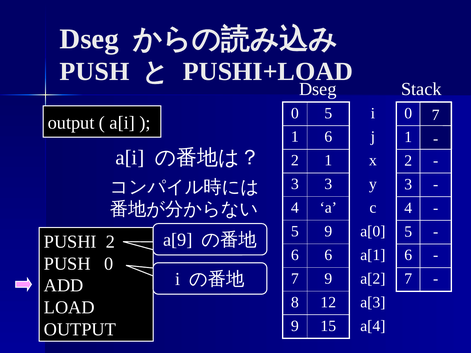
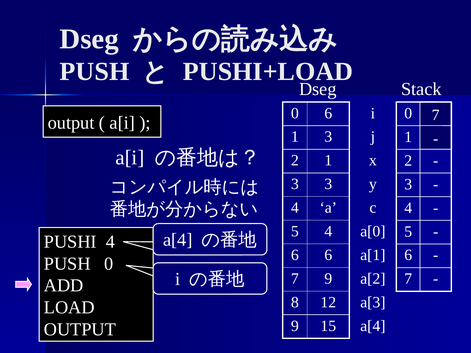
5: 5 -> 6 (328, 113)
1 6: 6 -> 3 (328, 137)
5 9: 9 -> 4 (328, 232)
a[9: a[9 -> a[4 (178, 240)
PUSHI 2: 2 -> 4 (110, 242)
